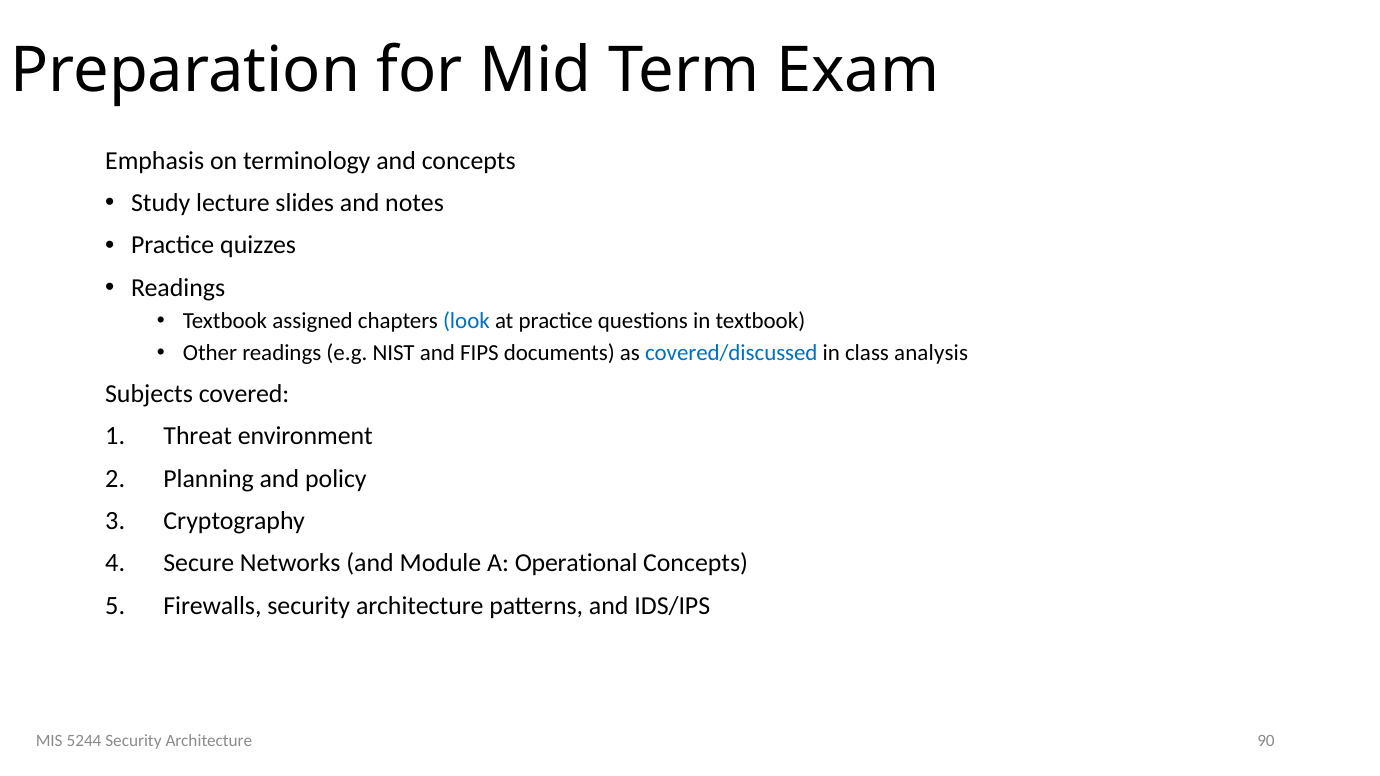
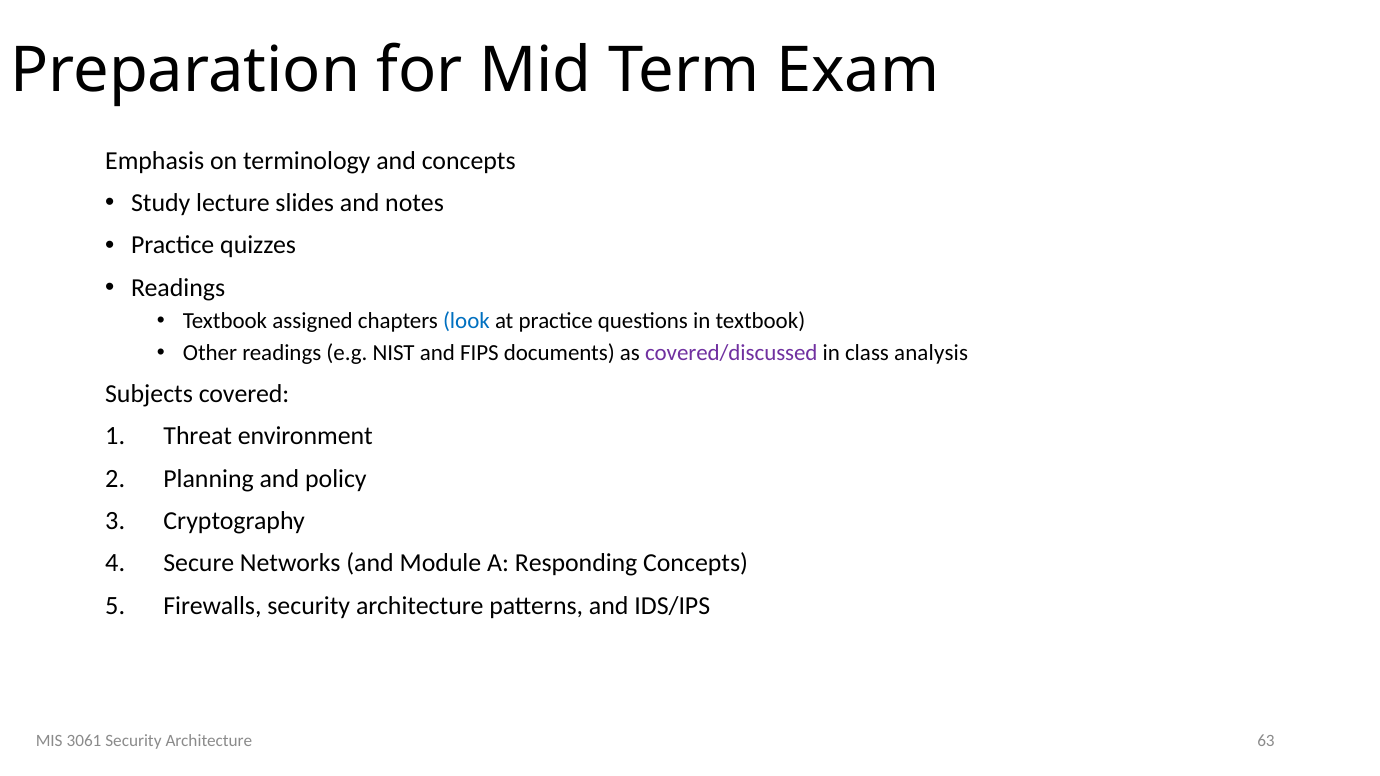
covered/discussed colour: blue -> purple (731, 353)
Operational: Operational -> Responding (576, 564)
5244: 5244 -> 3061 (84, 741)
90: 90 -> 63 (1266, 741)
